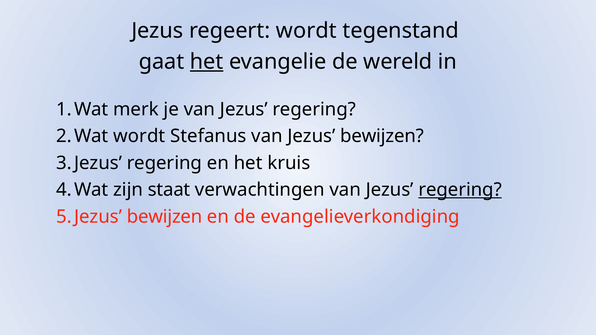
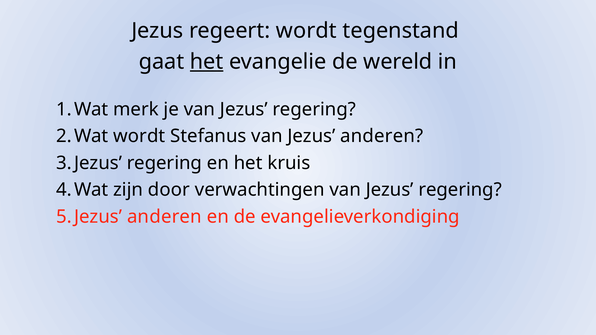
Jezus bewijzen: bewijzen -> anderen (382, 136)
staat: staat -> door (169, 190)
regering underline: present -> none (460, 190)
bewijzen: bewijzen -> anderen (164, 217)
